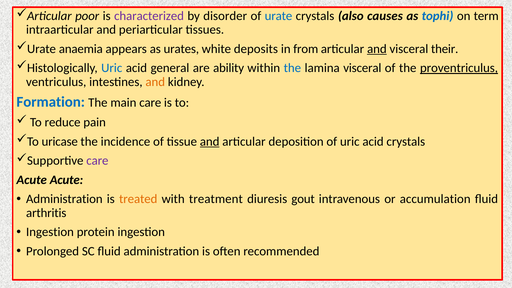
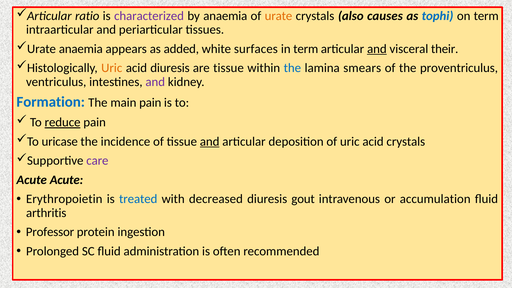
poor: poor -> ratio (87, 16)
by disorder: disorder -> anaemia (225, 16)
urate colour: blue -> orange (279, 16)
urates: urates -> added (181, 49)
deposits: deposits -> surfaces (256, 49)
in from: from -> term (306, 49)
Uric colour: blue -> orange (112, 68)
acid general: general -> diuresis (170, 68)
are ability: ability -> tissue (229, 68)
lamina visceral: visceral -> smears (362, 68)
proventriculus underline: present -> none (459, 68)
and colour: orange -> purple (155, 82)
main care: care -> pain (150, 103)
reduce underline: none -> present (63, 122)
Administration: Administration -> Erythropoietin (64, 199)
treated colour: orange -> blue (138, 199)
treatment: treatment -> decreased (216, 199)
Ingestion: Ingestion -> Professor (50, 232)
